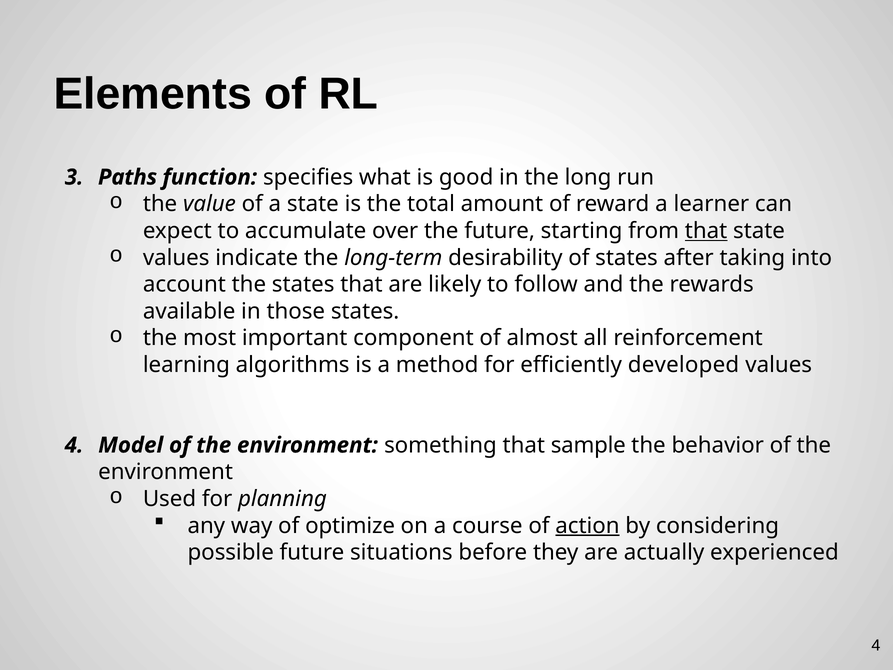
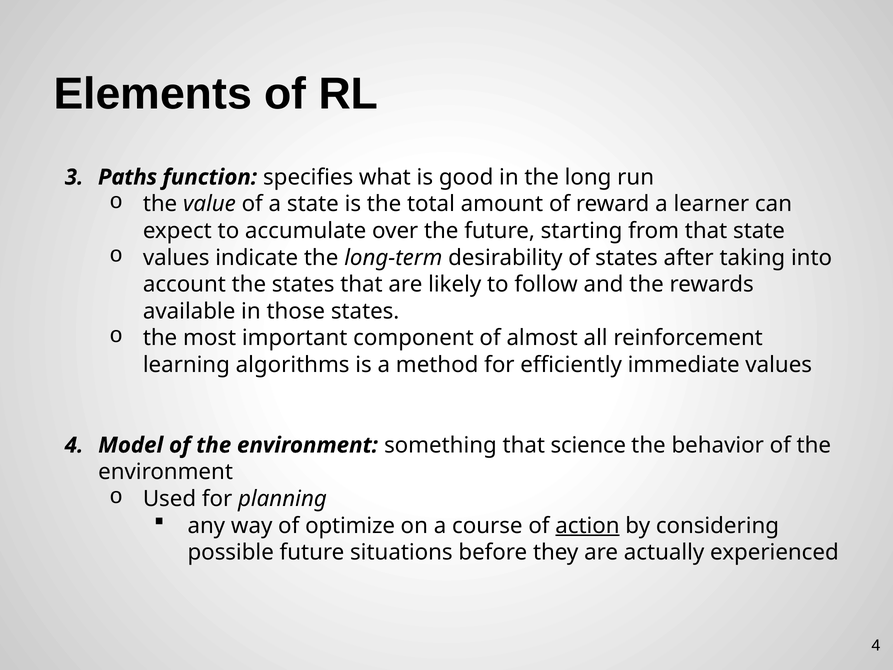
that underline: present -> none (706, 231)
developed: developed -> immediate (684, 365)
sample: sample -> science (588, 445)
